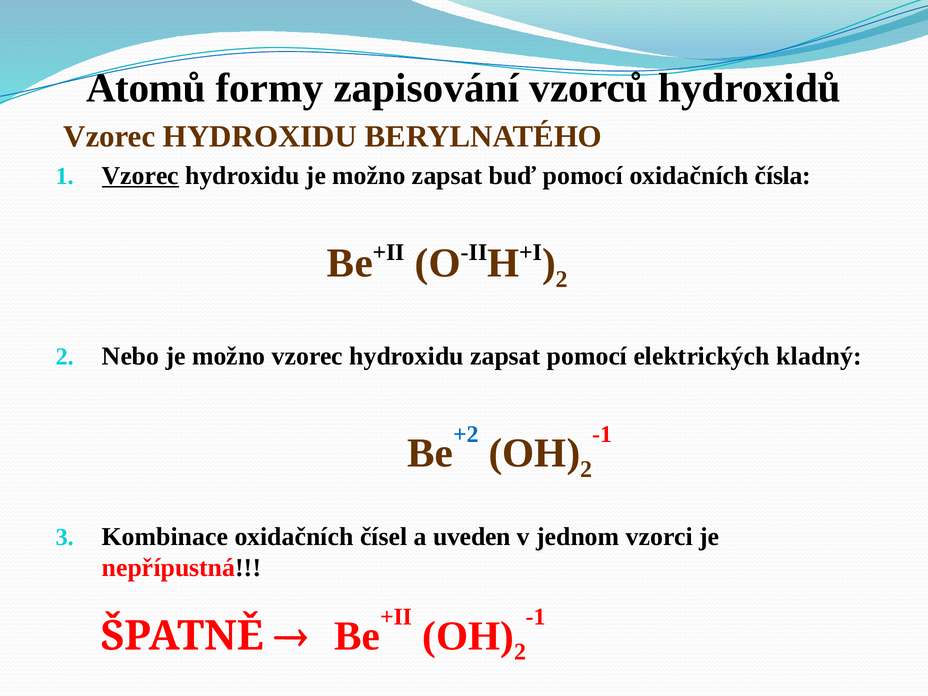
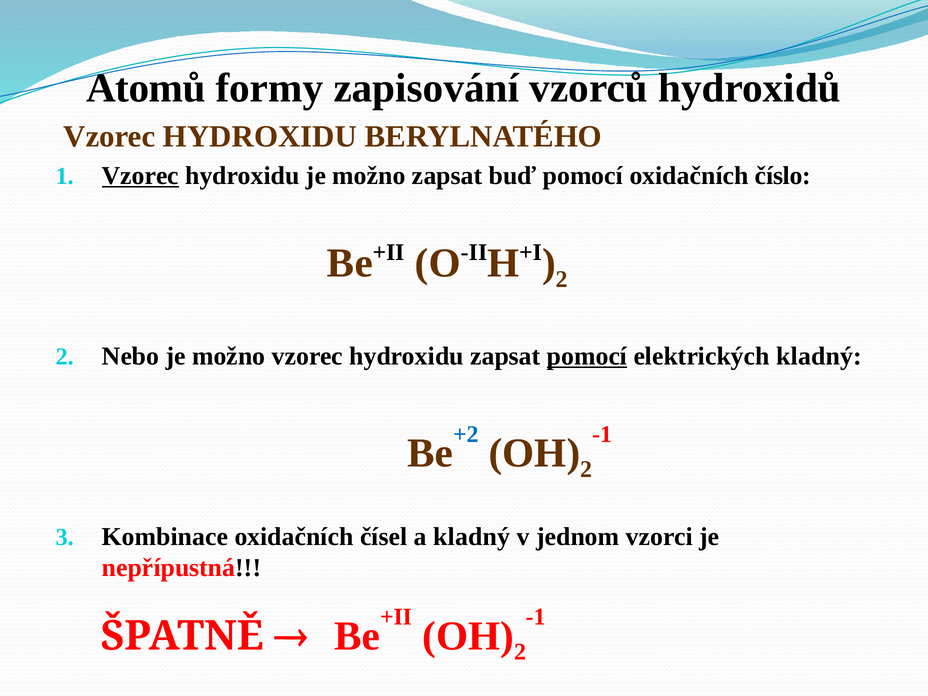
čísla: čísla -> číslo (783, 176)
pomocí underline: none -> present (587, 356)
a uveden: uveden -> kladný (472, 537)
